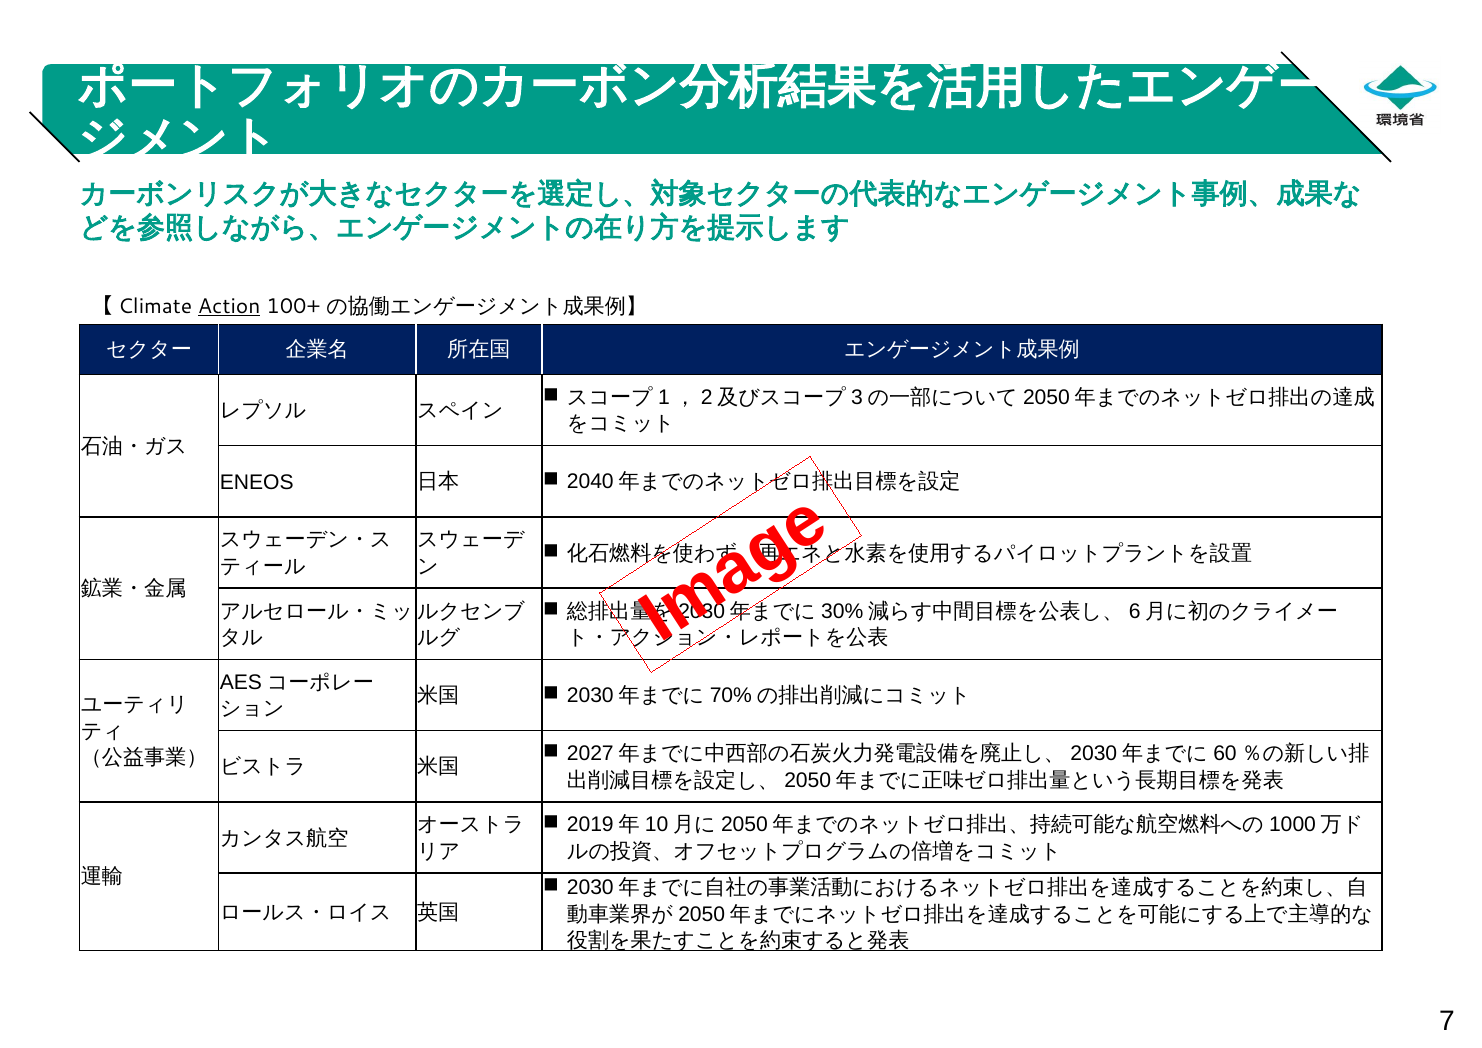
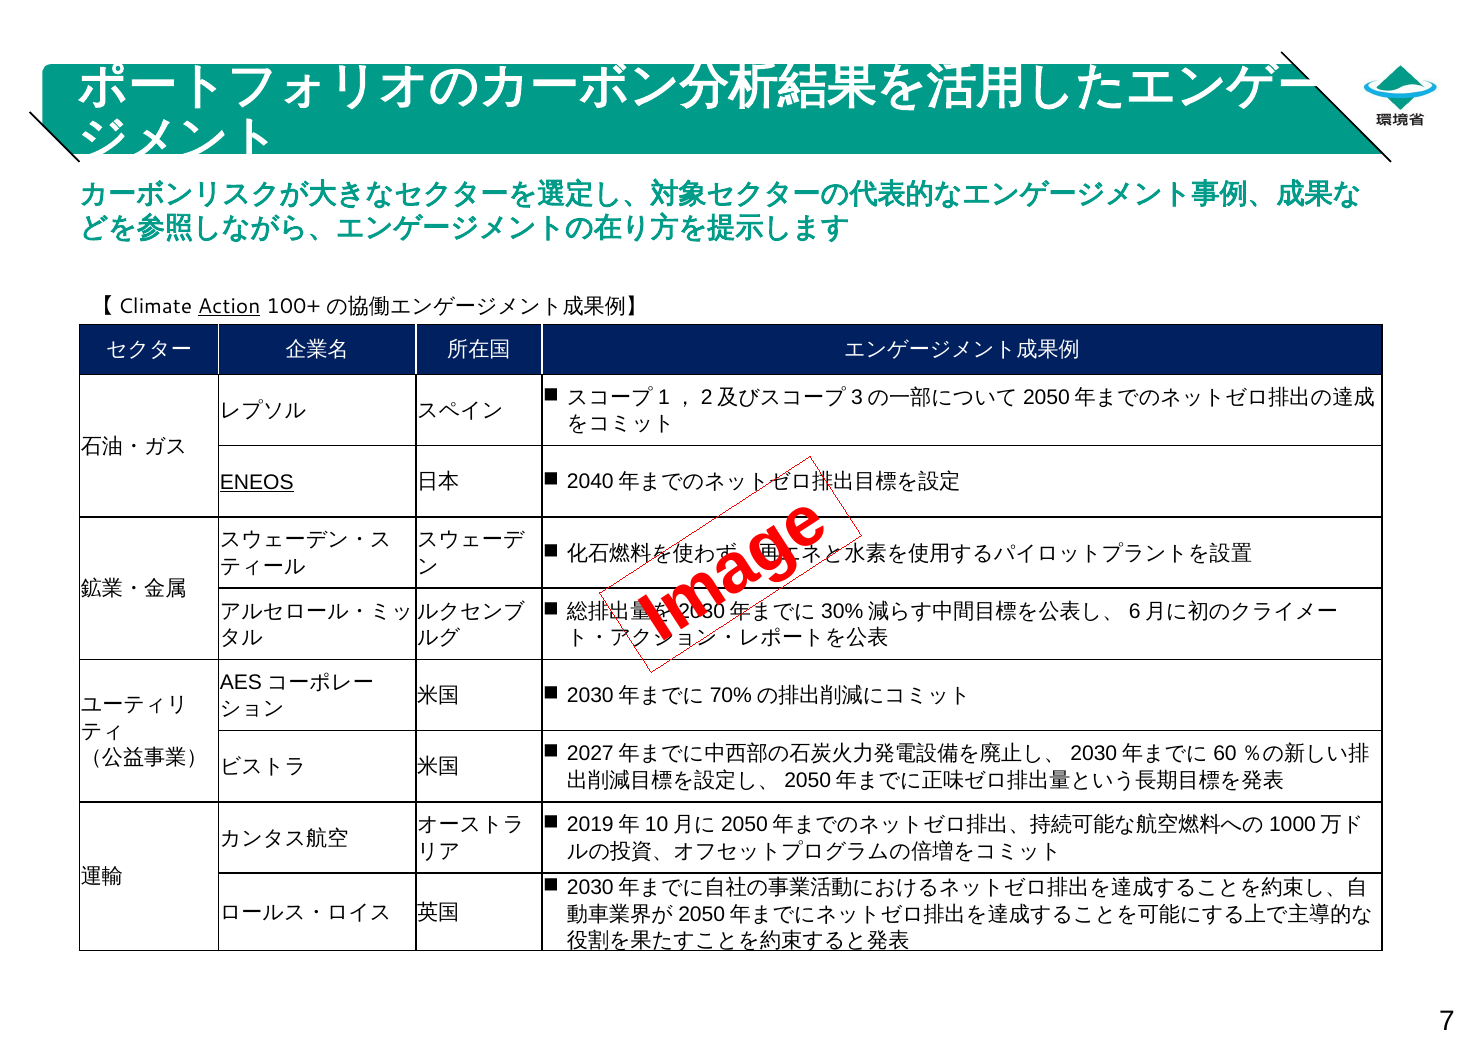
ENEOS underline: none -> present (257, 482)
